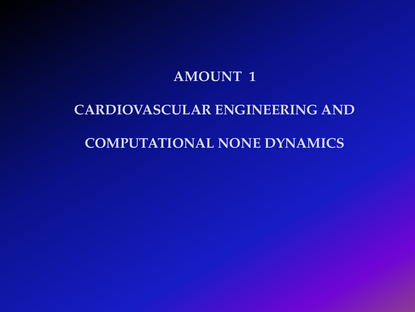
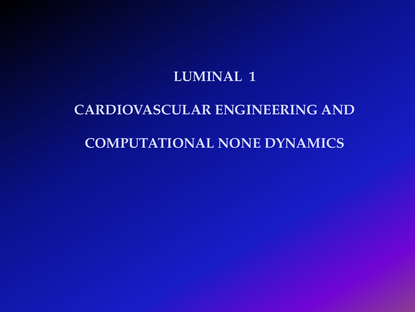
AMOUNT: AMOUNT -> LUMINAL (208, 77)
